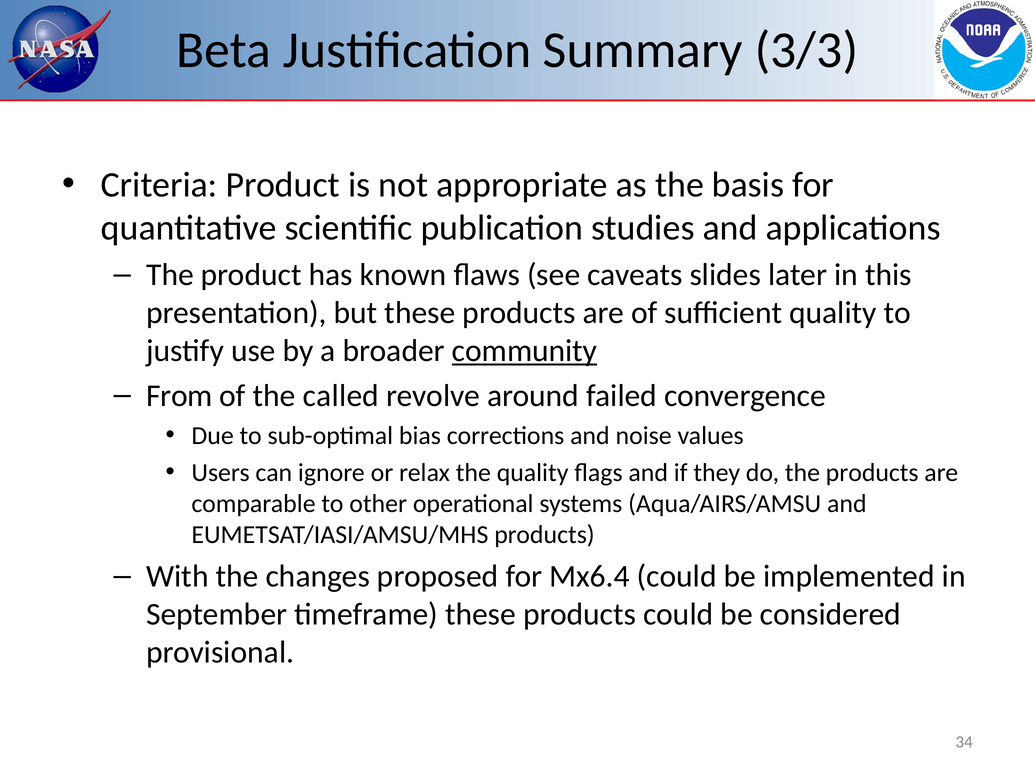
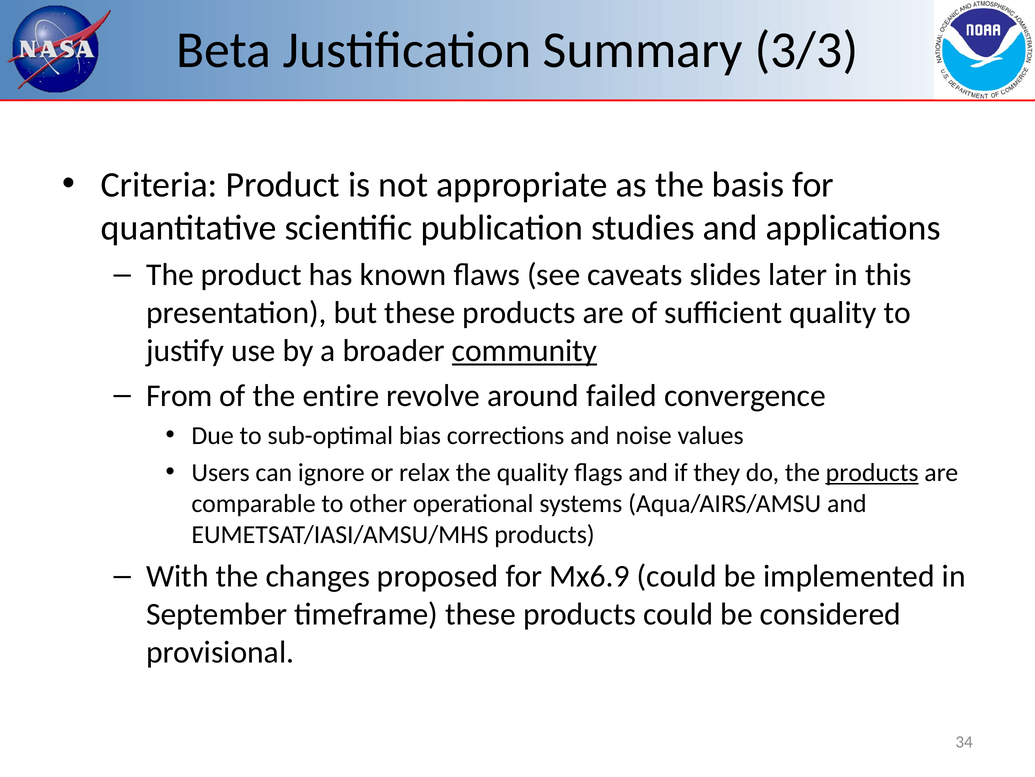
called: called -> entire (341, 395)
products underline: none -> present (872, 472)
Mx6.4: Mx6.4 -> Mx6.9 (590, 576)
